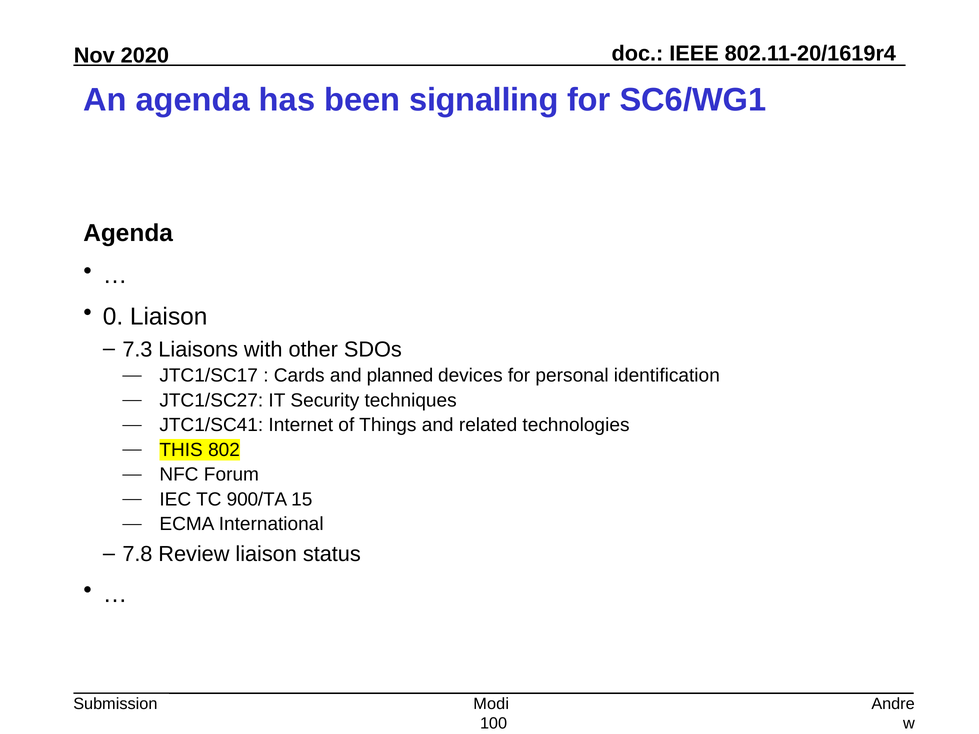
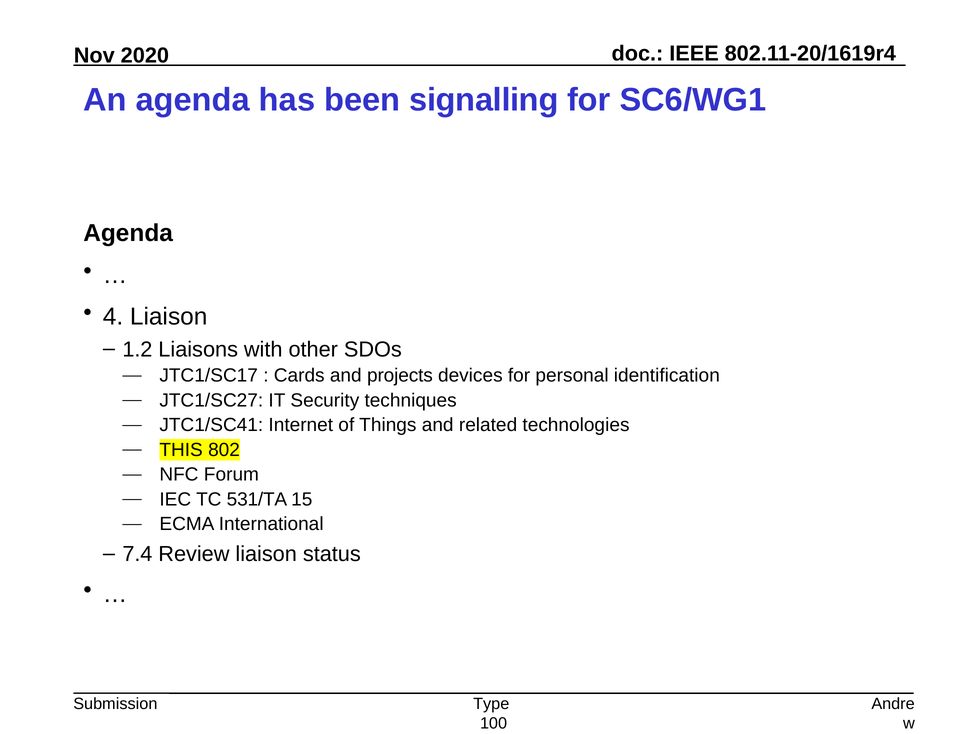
0: 0 -> 4 (113, 317)
7.3: 7.3 -> 1.2 (137, 350)
planned: planned -> projects (400, 376)
900/TA: 900/TA -> 531/TA (257, 500)
7.8: 7.8 -> 7.4 (137, 554)
Modi: Modi -> Type (491, 704)
